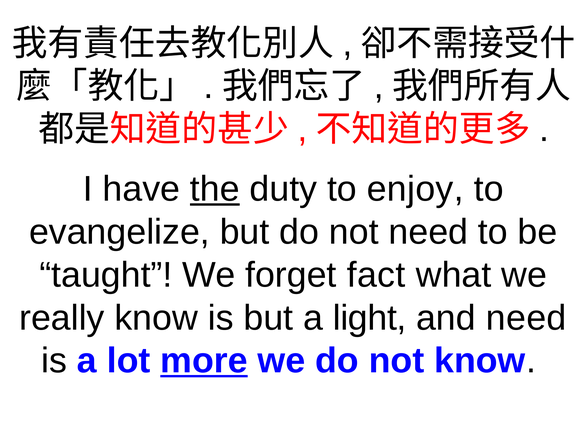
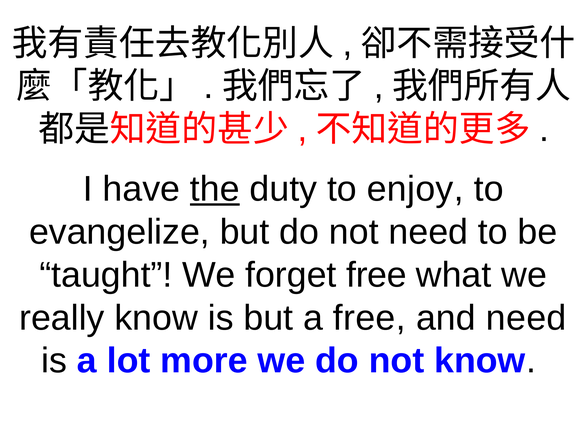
forget fact: fact -> free (376, 275)
a light: light -> free (369, 318)
more underline: present -> none (204, 361)
